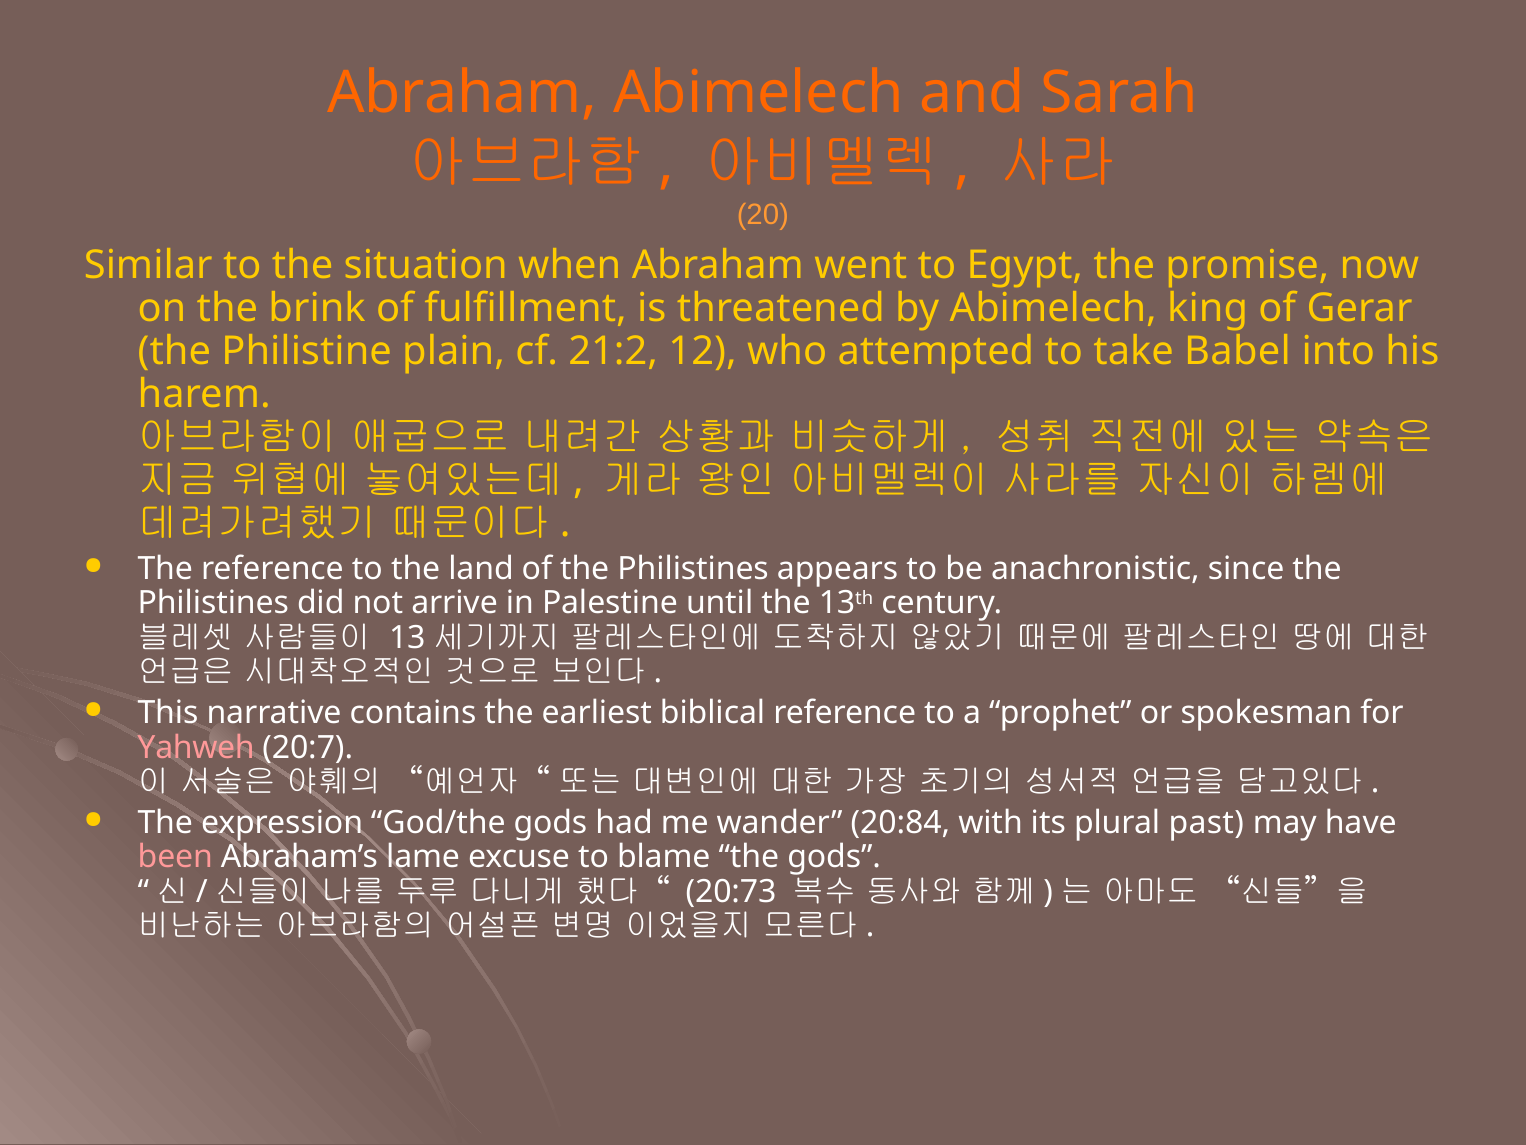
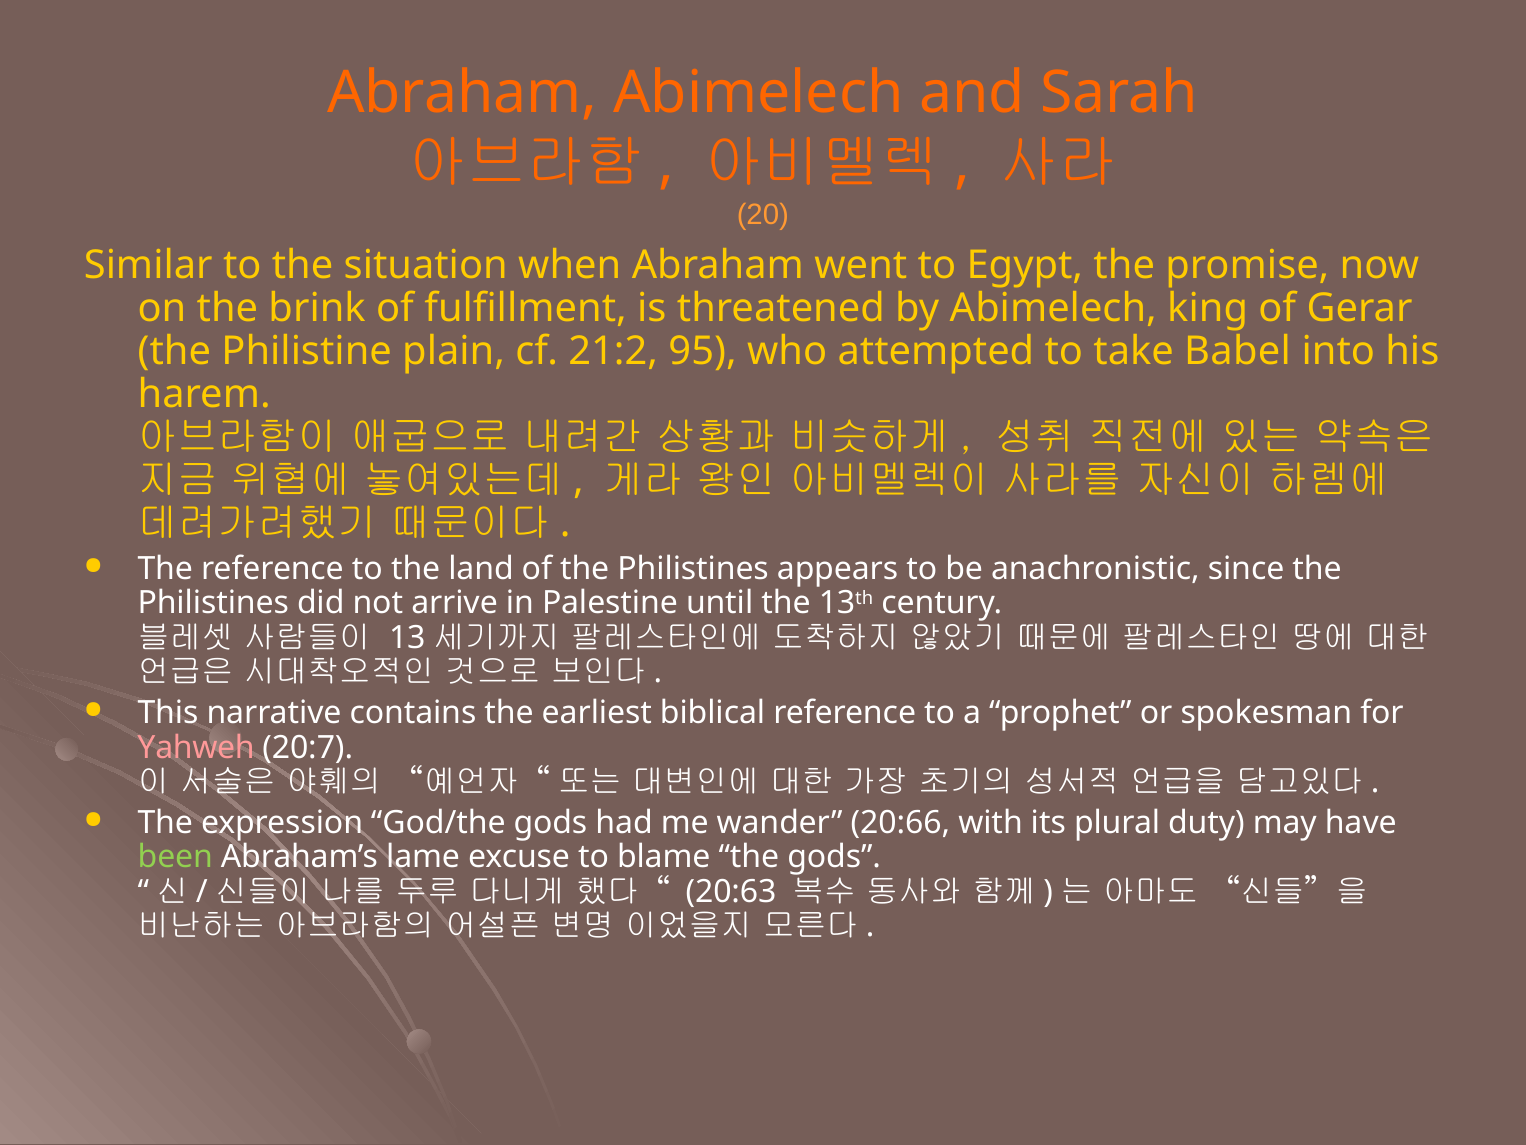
12: 12 -> 95 (703, 352)
20:84: 20:84 -> 20:66 (900, 822)
past: past -> duty (1206, 822)
been colour: pink -> light green (175, 857)
20:73: 20:73 -> 20:63 (731, 891)
